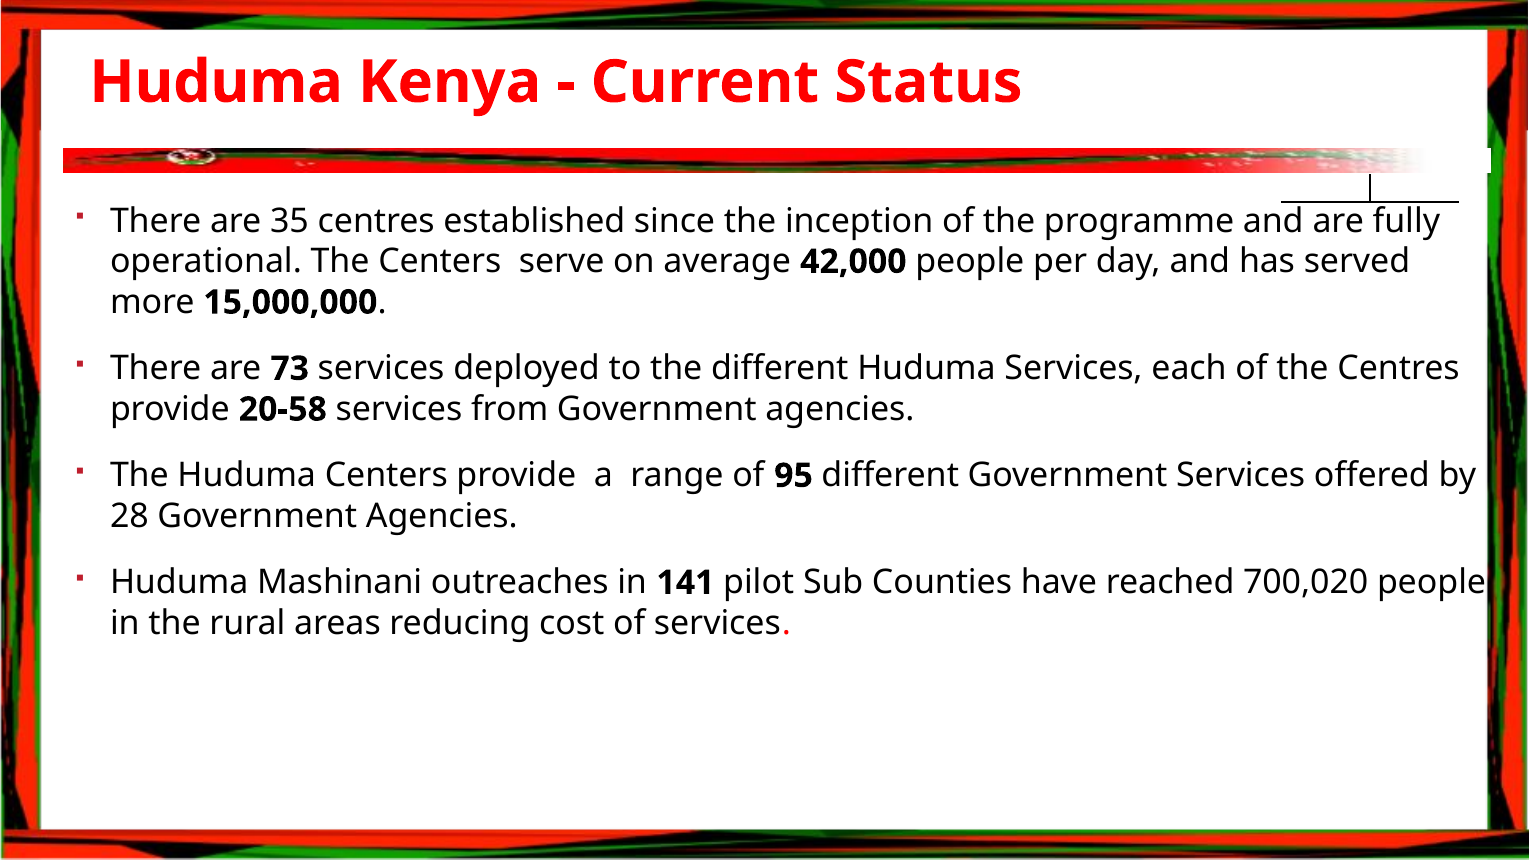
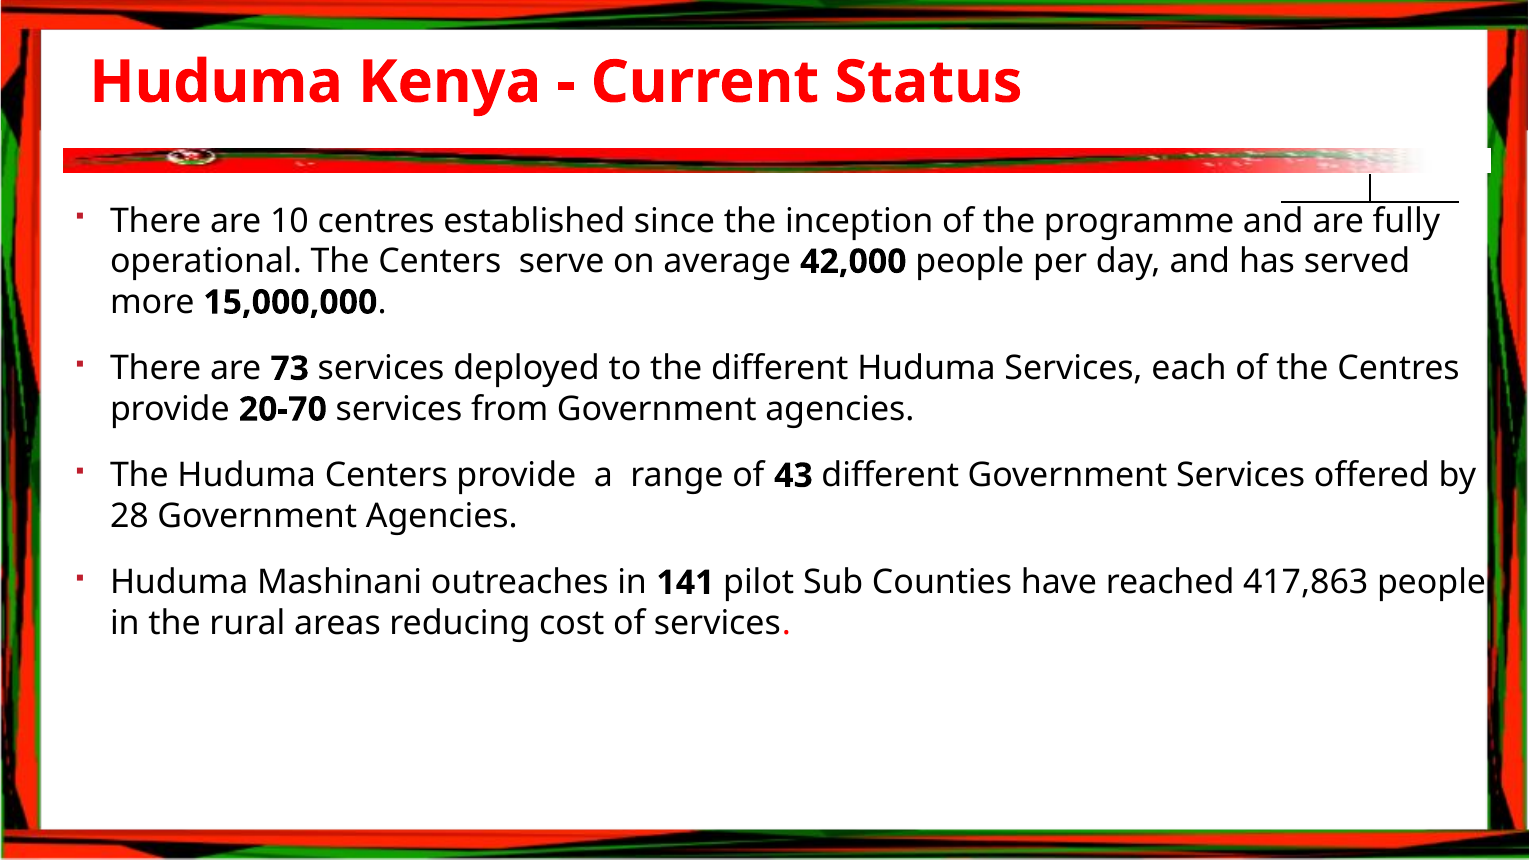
35: 35 -> 10 (289, 221)
20-58: 20-58 -> 20-70 (283, 409)
95: 95 -> 43 (794, 476)
700,020: 700,020 -> 417,863 (1306, 583)
